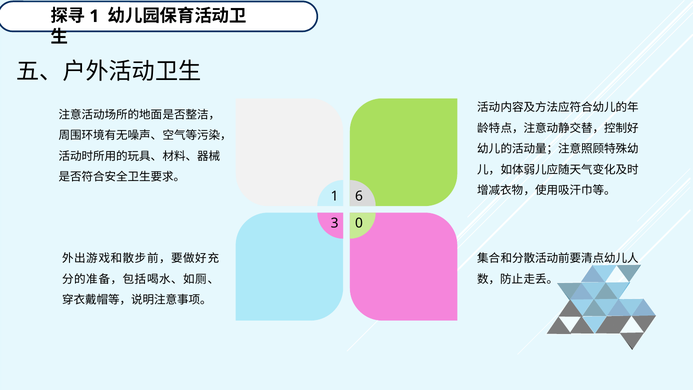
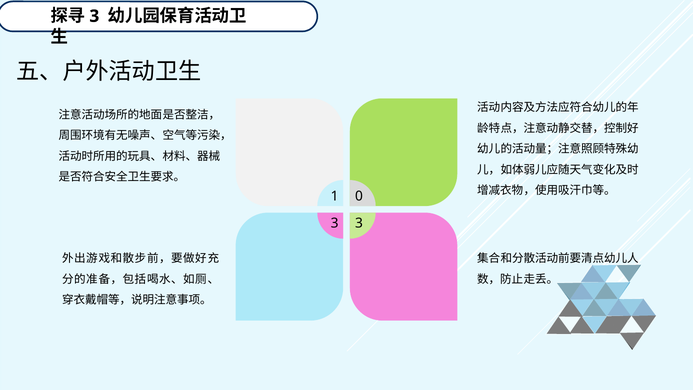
1: 1 -> 3 (94, 16)
6: 6 -> 0 (359, 196)
3 0: 0 -> 3 (359, 223)
